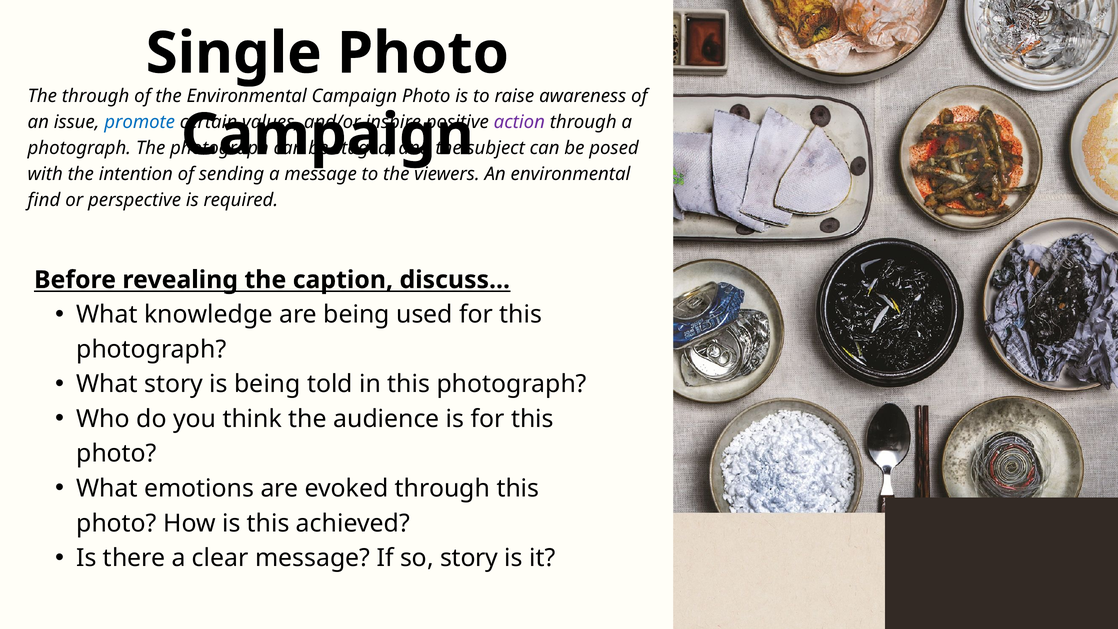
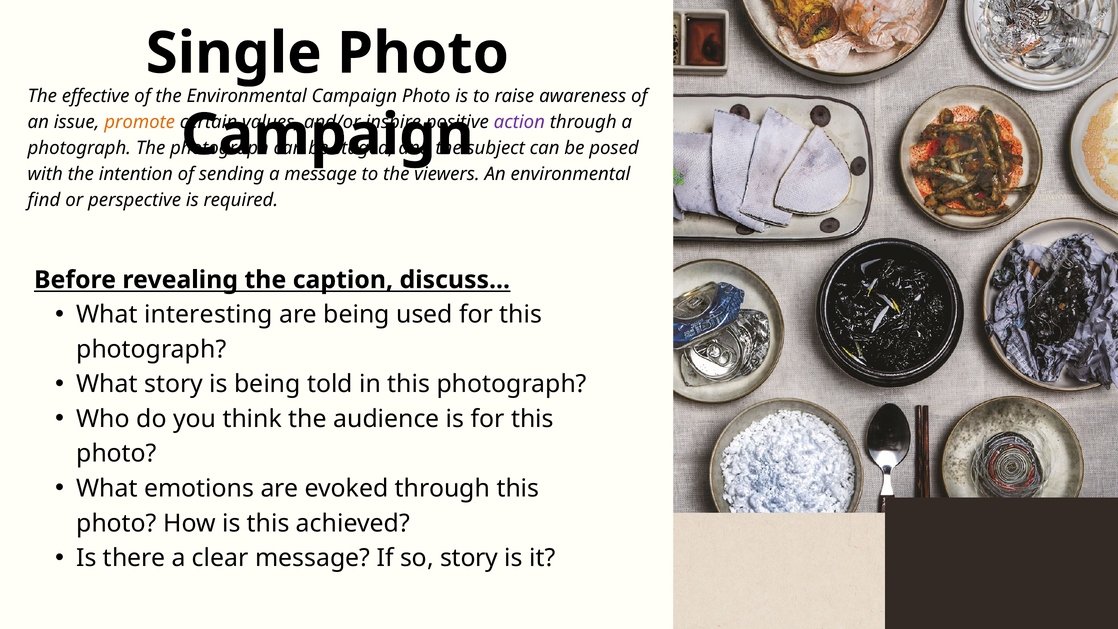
The through: through -> effective (96, 96)
promote colour: blue -> orange (140, 122)
knowledge: knowledge -> interesting (208, 315)
